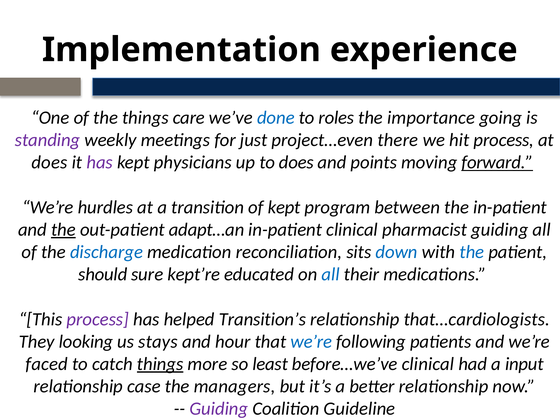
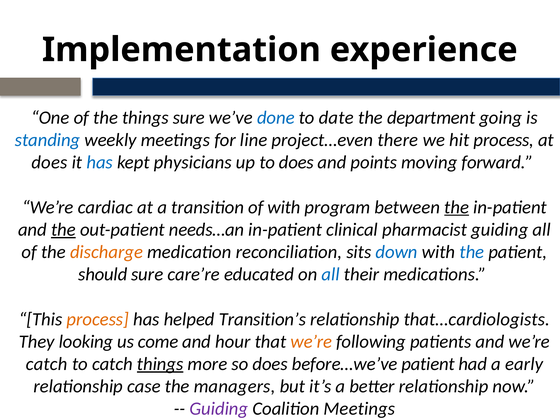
things care: care -> sure (189, 118)
roles: roles -> date (336, 118)
importance: importance -> department (431, 118)
standing colour: purple -> blue (48, 140)
just: just -> line (254, 140)
has colour: purple -> blue (100, 162)
forward underline: present -> none (497, 162)
hurdles: hurdles -> cardiac (105, 207)
of kept: kept -> with (284, 207)
the underline: none -> present (457, 207)
adapt…an: adapt…an -> needs…an (207, 230)
discharge colour: blue -> orange (106, 252)
kept’re: kept’re -> care’re (194, 274)
process colour: purple -> orange (98, 319)
stays: stays -> come (158, 342)
we’re colour: blue -> orange (311, 342)
faced: faced -> catch (47, 364)
so least: least -> does (270, 364)
before…we’ve clinical: clinical -> patient (428, 364)
input: input -> early (524, 364)
Coalition Guideline: Guideline -> Meetings (359, 409)
